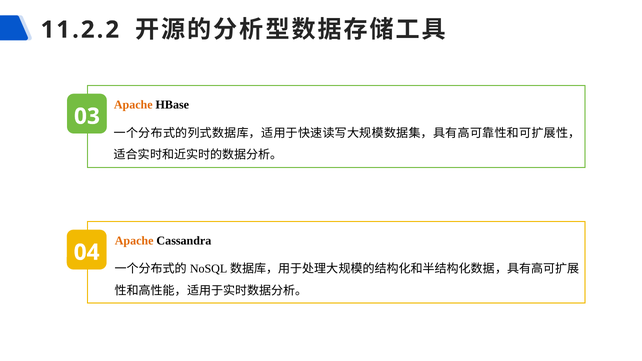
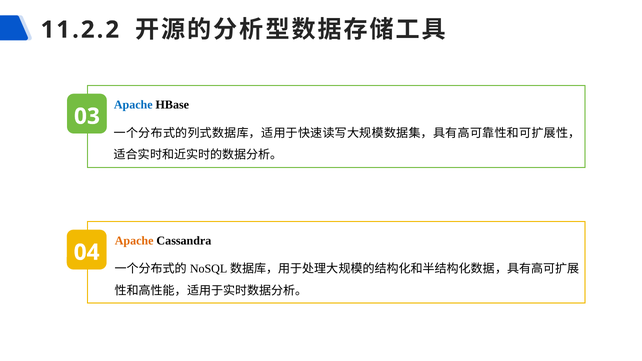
Apache colour: orange -> blue (133, 105)
